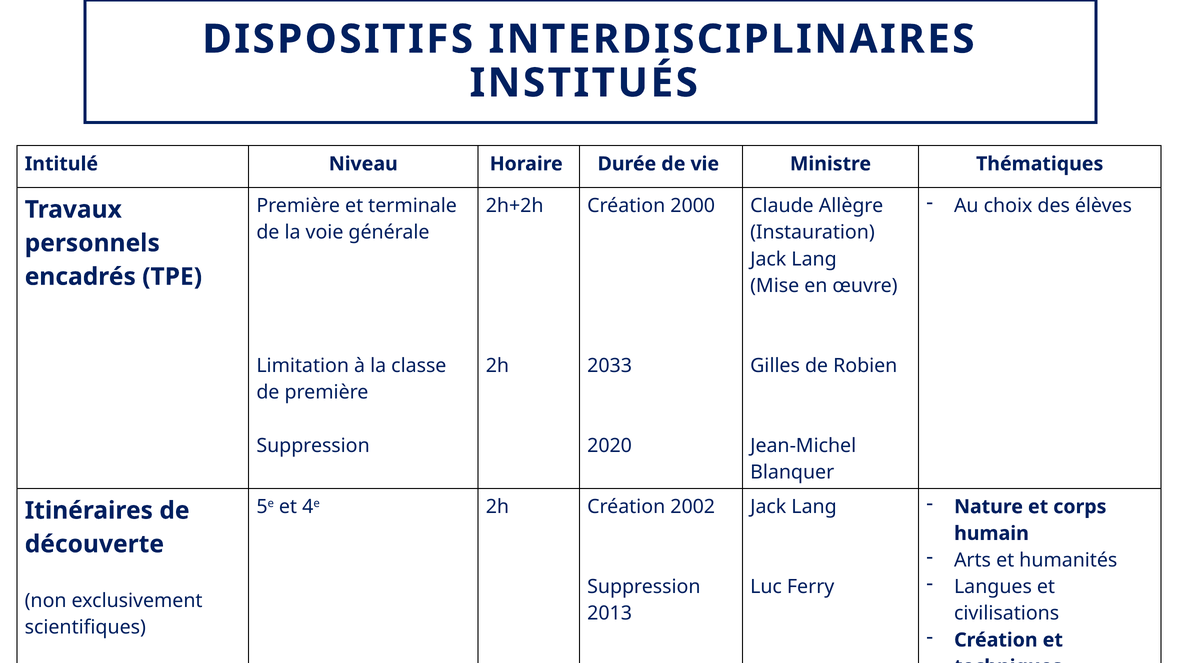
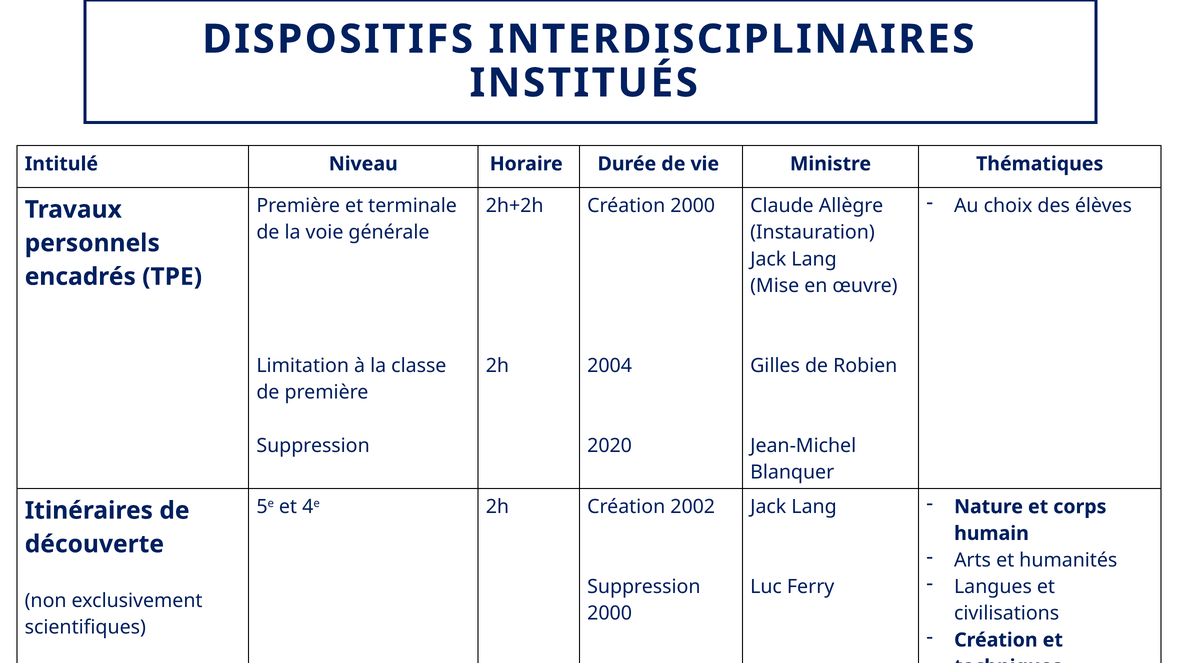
2033: 2033 -> 2004 (610, 365)
2013: 2013 -> 2000 (610, 613)
